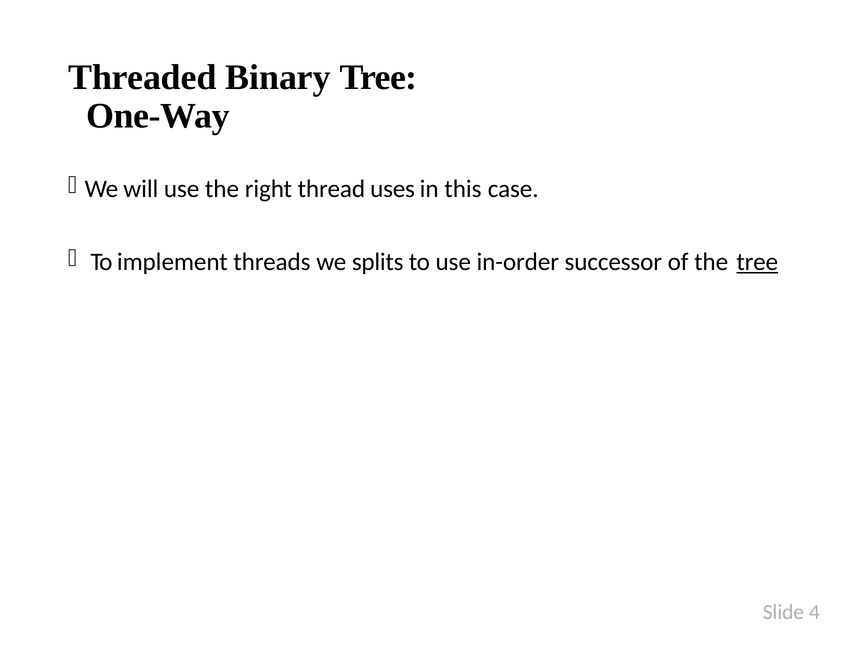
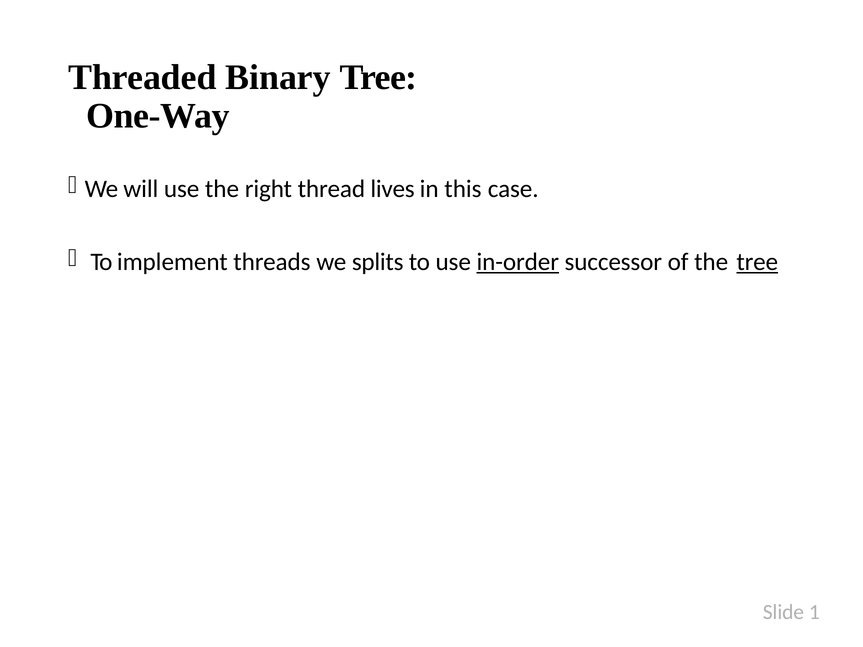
uses: uses -> lives (393, 189)
in-order underline: none -> present (518, 262)
4: 4 -> 1 (814, 612)
